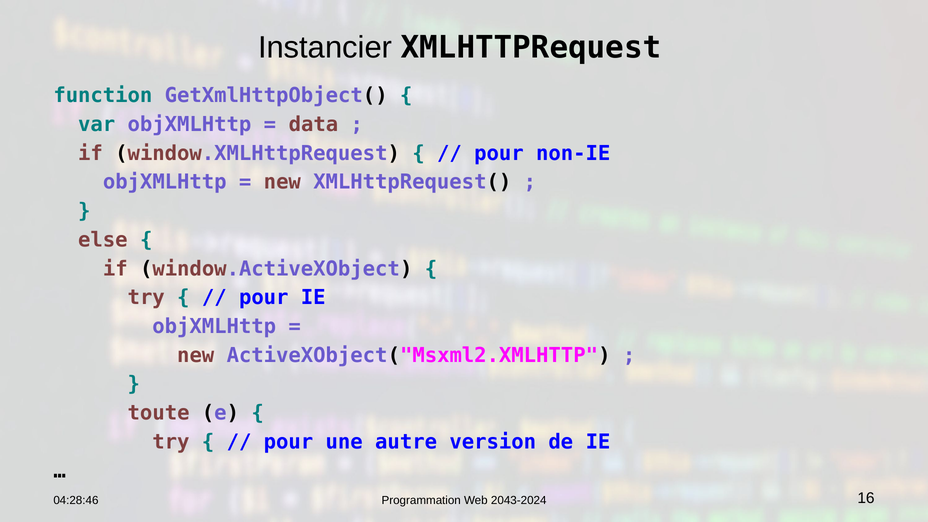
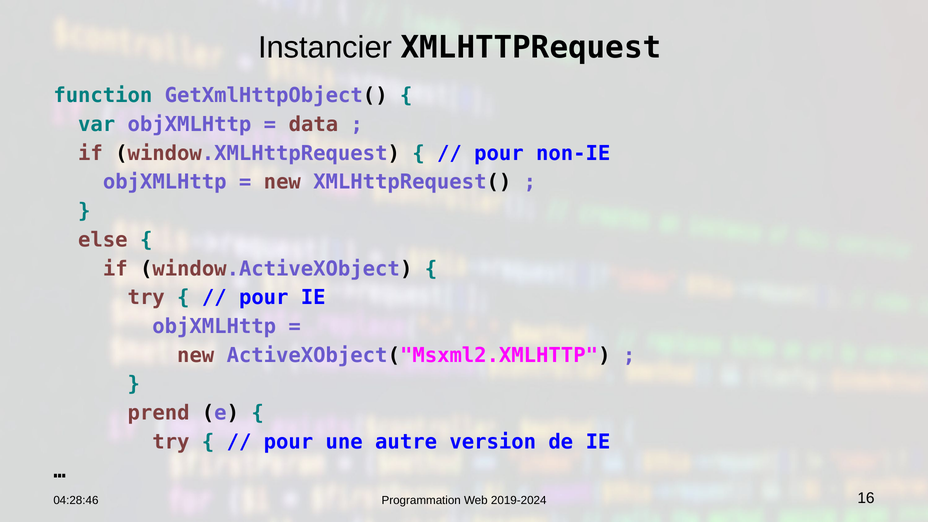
toute: toute -> prend (159, 413)
2043-2024: 2043-2024 -> 2019-2024 (519, 500)
